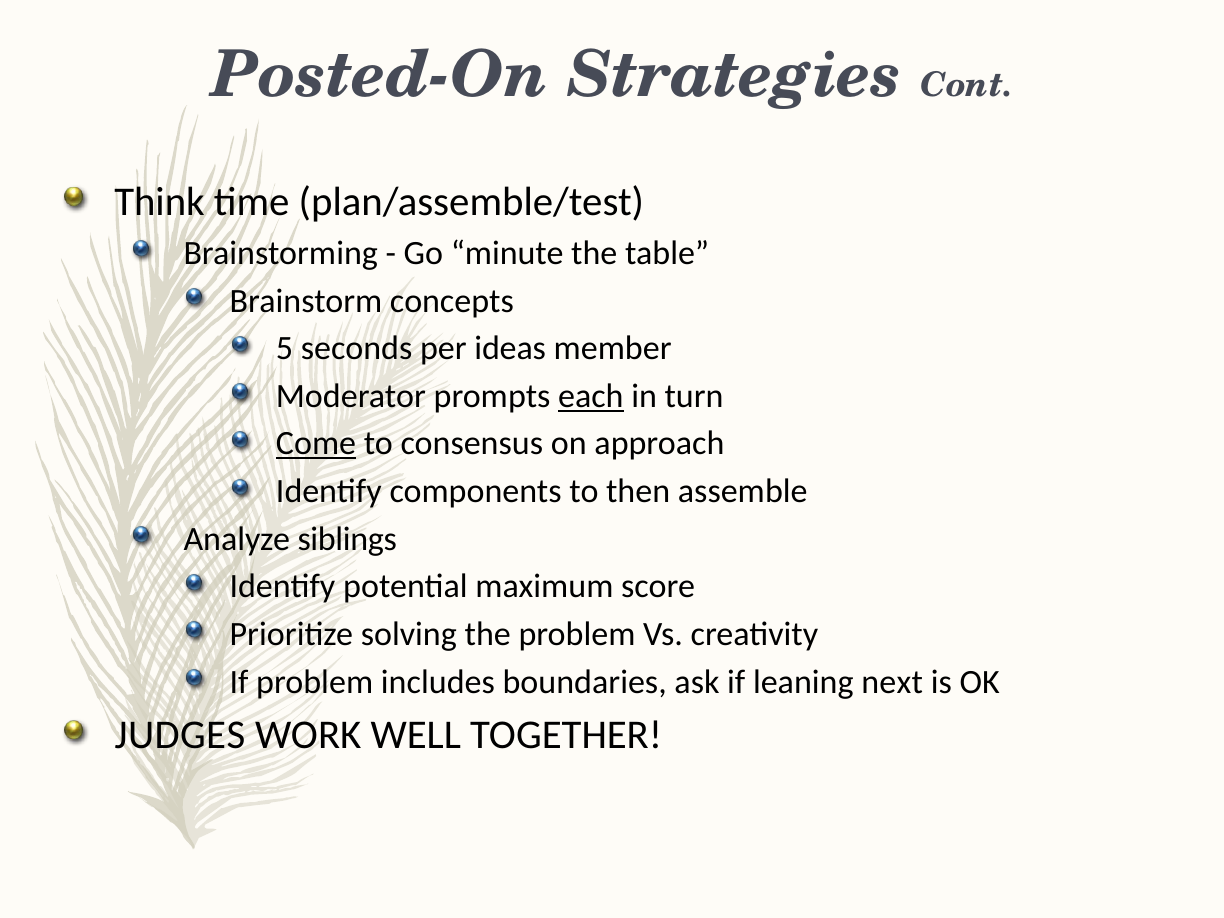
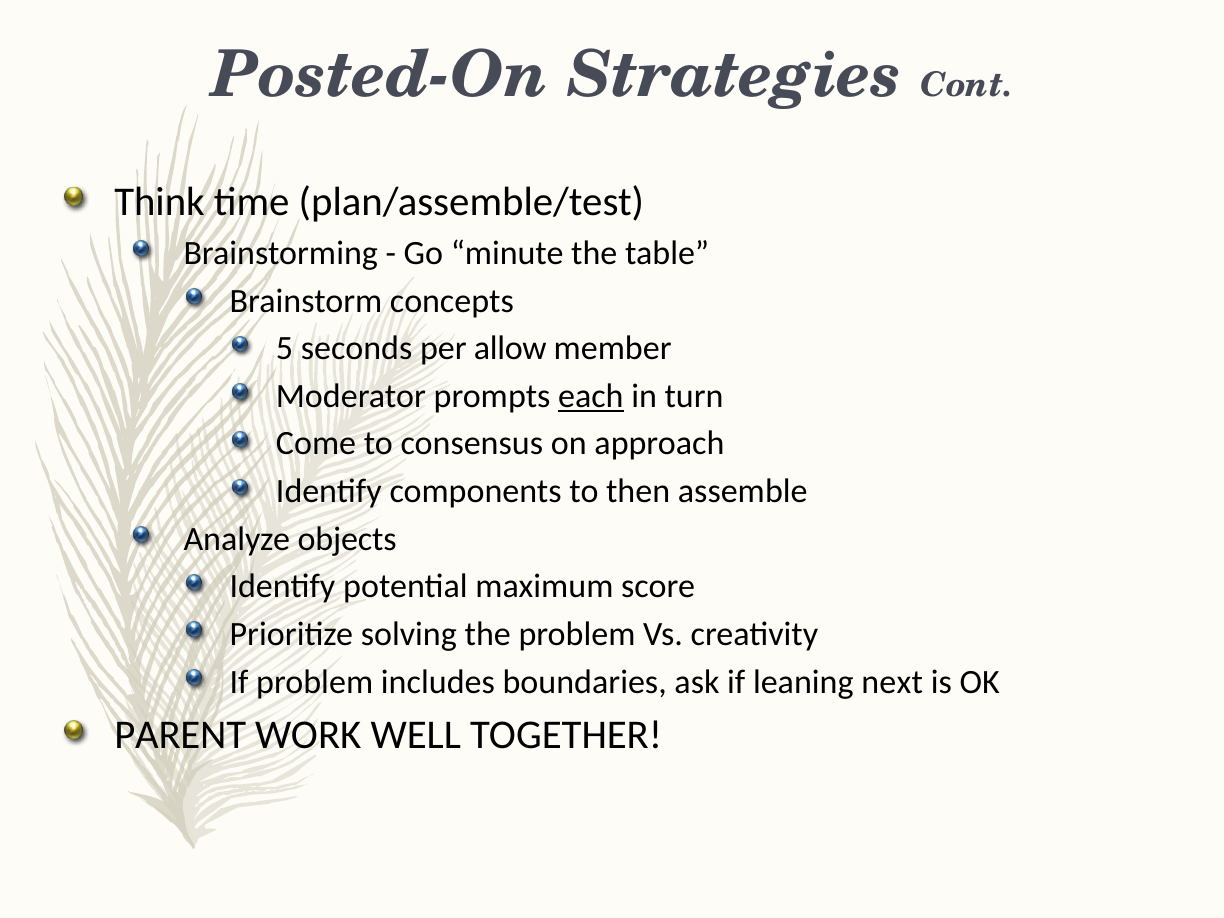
ideas: ideas -> allow (510, 349)
Come underline: present -> none (316, 444)
siblings: siblings -> objects (347, 539)
JUDGES: JUDGES -> PARENT (180, 735)
